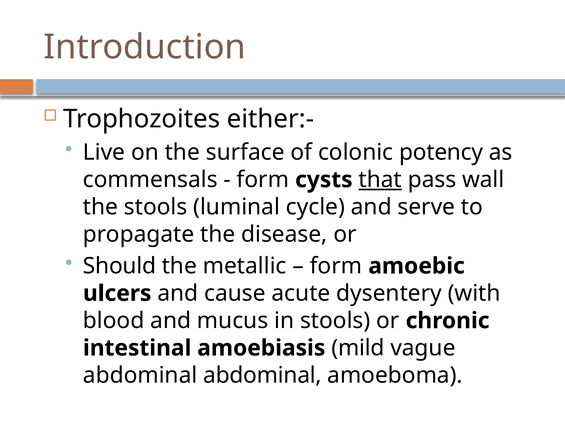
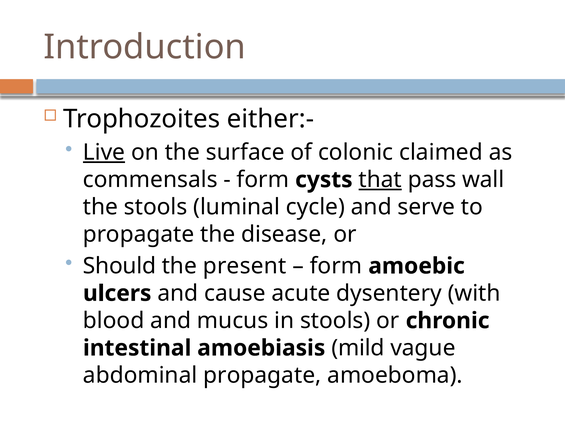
Live underline: none -> present (104, 152)
potency: potency -> claimed (441, 152)
metallic: metallic -> present (245, 266)
abdominal abdominal: abdominal -> propagate (262, 375)
